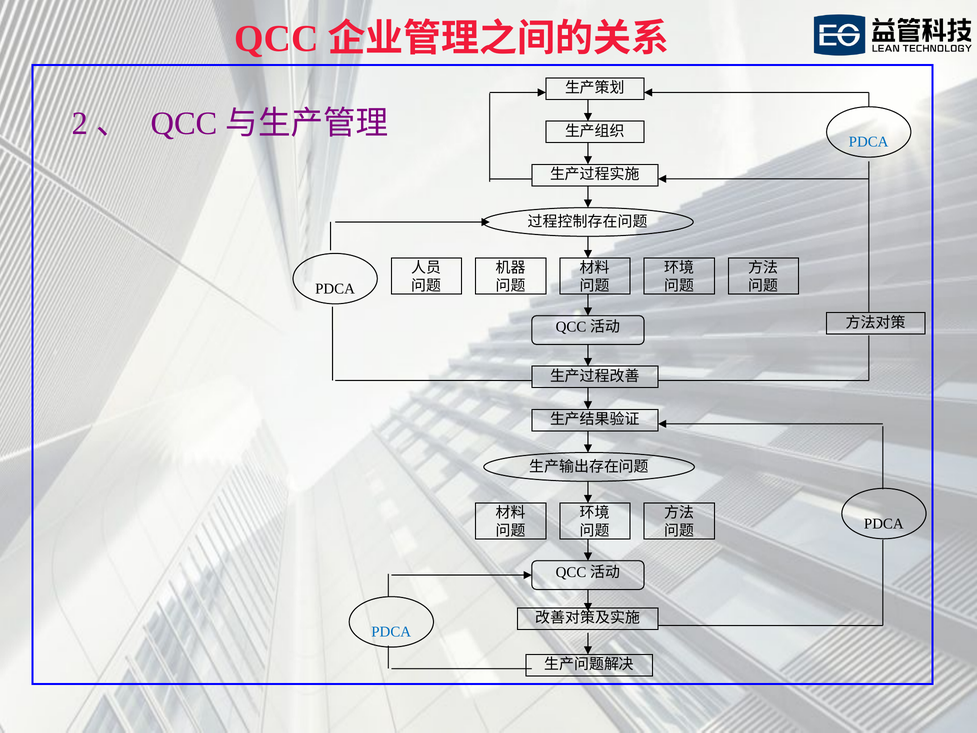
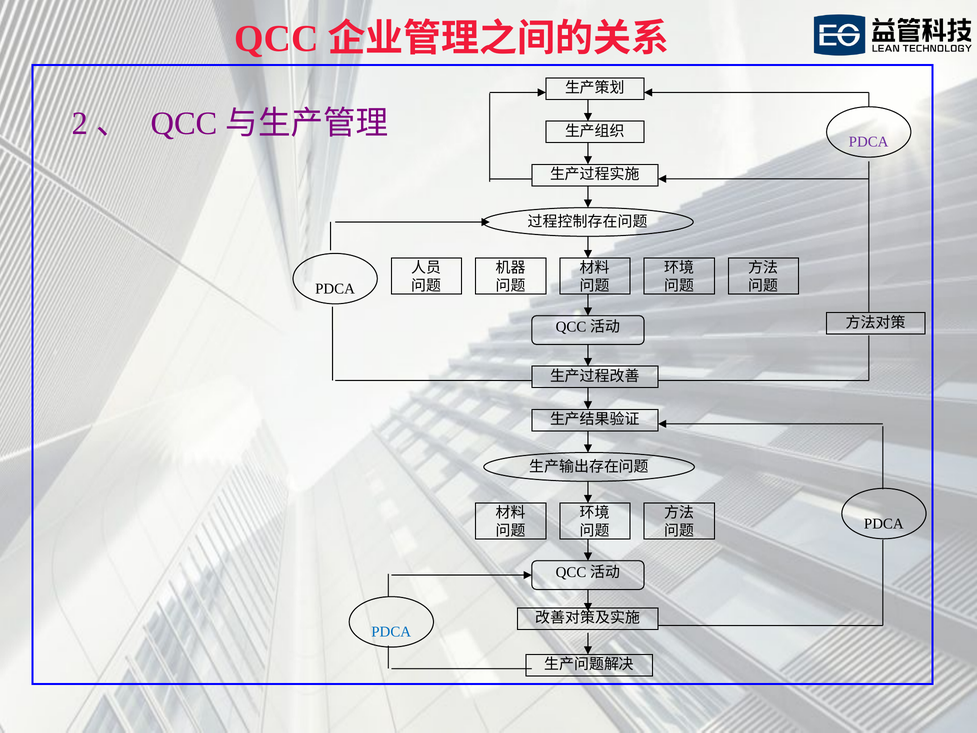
PDCA colour: blue -> purple (869, 142)
